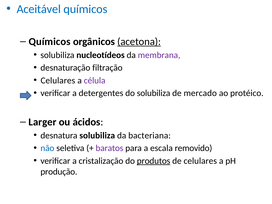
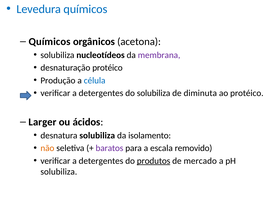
Aceitável: Aceitável -> Levedura (39, 9)
acetona underline: present -> none (139, 42)
desnaturação filtração: filtração -> protéico (107, 68)
Celulares: Celulares -> Produção (58, 80)
célula colour: purple -> blue (95, 80)
mercado: mercado -> diminuta (200, 93)
bacteriana: bacteriana -> isolamento (150, 135)
não colour: blue -> orange (47, 148)
cristalização: cristalização -> detergentes (101, 161)
de celulares: celulares -> mercado (200, 161)
produção: produção -> solubiliza (59, 172)
